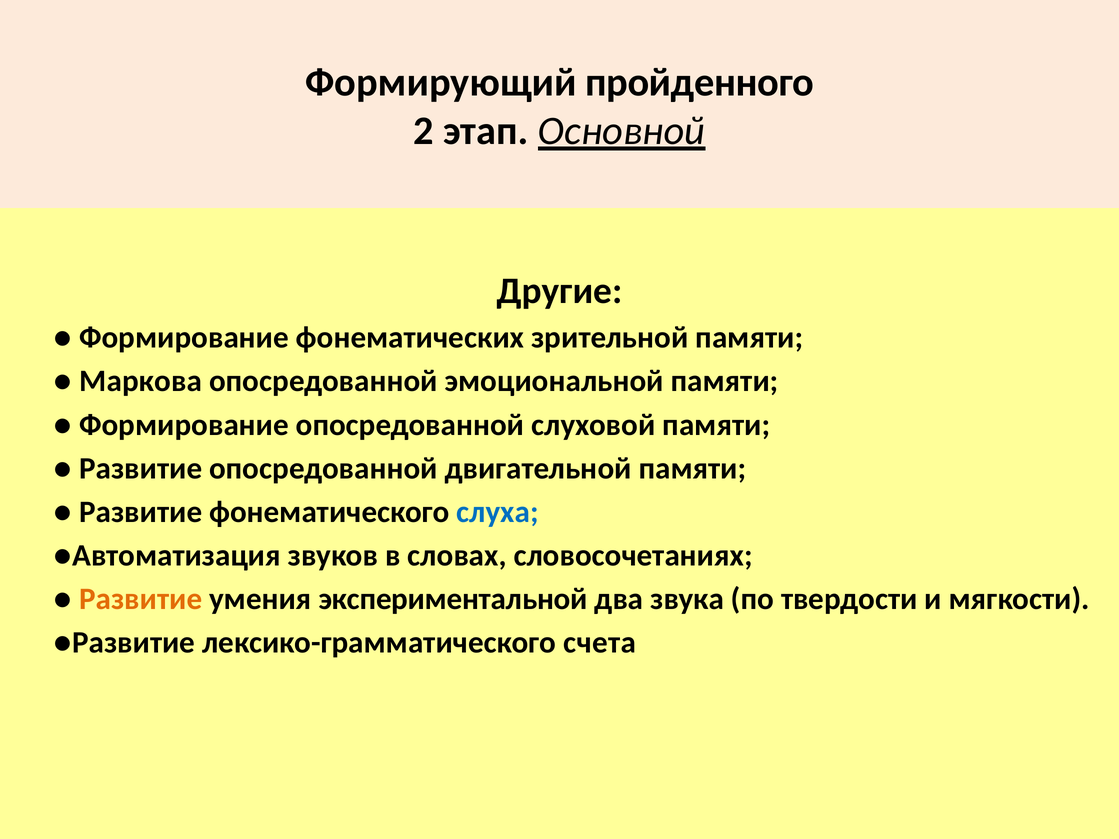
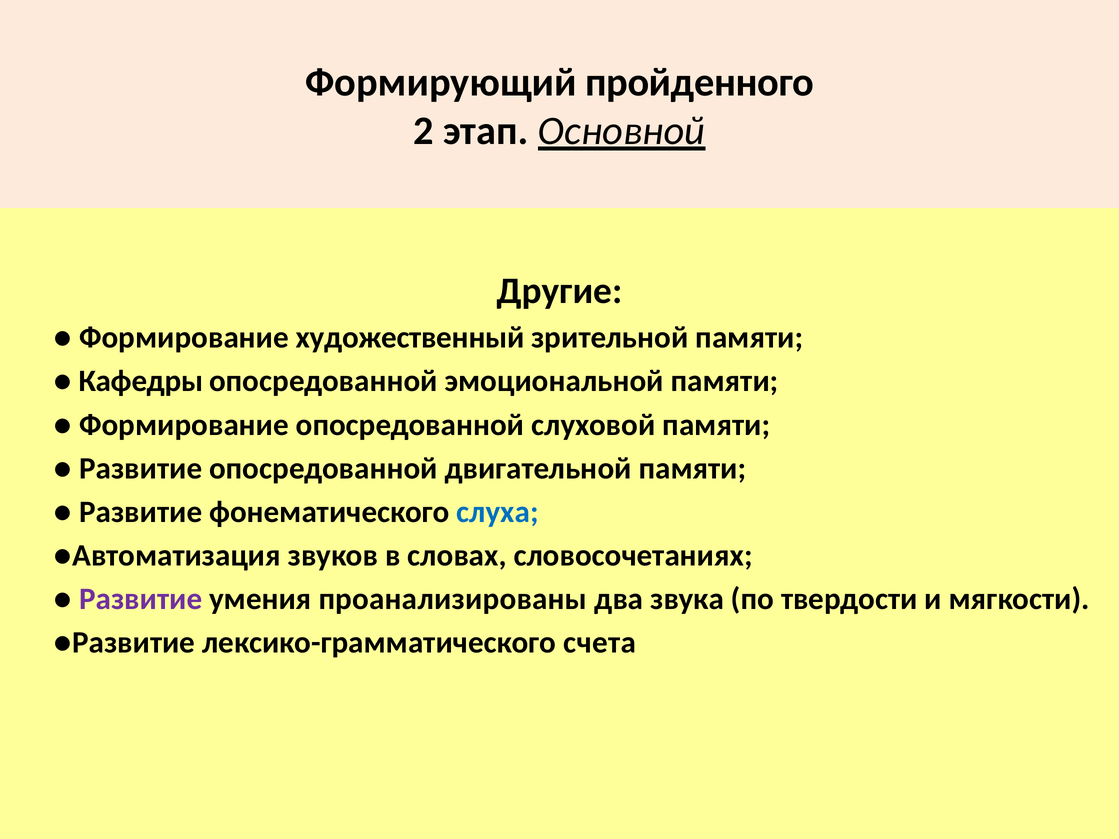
фонематических: фонематических -> художественный (410, 338)
Маркова: Маркова -> Кафедры (141, 381)
Развитие colour: orange -> purple (141, 599)
экспериментальной: экспериментальной -> проанализированы (453, 599)
